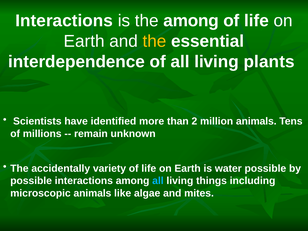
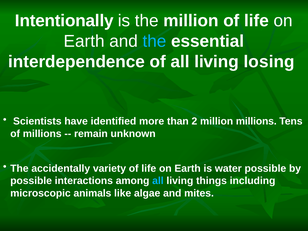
Interactions: Interactions -> Intentionally (64, 21)
the among: among -> million (191, 21)
the colour: yellow -> light blue (154, 41)
plants: plants -> losing (269, 62)
million animals: animals -> millions (256, 121)
